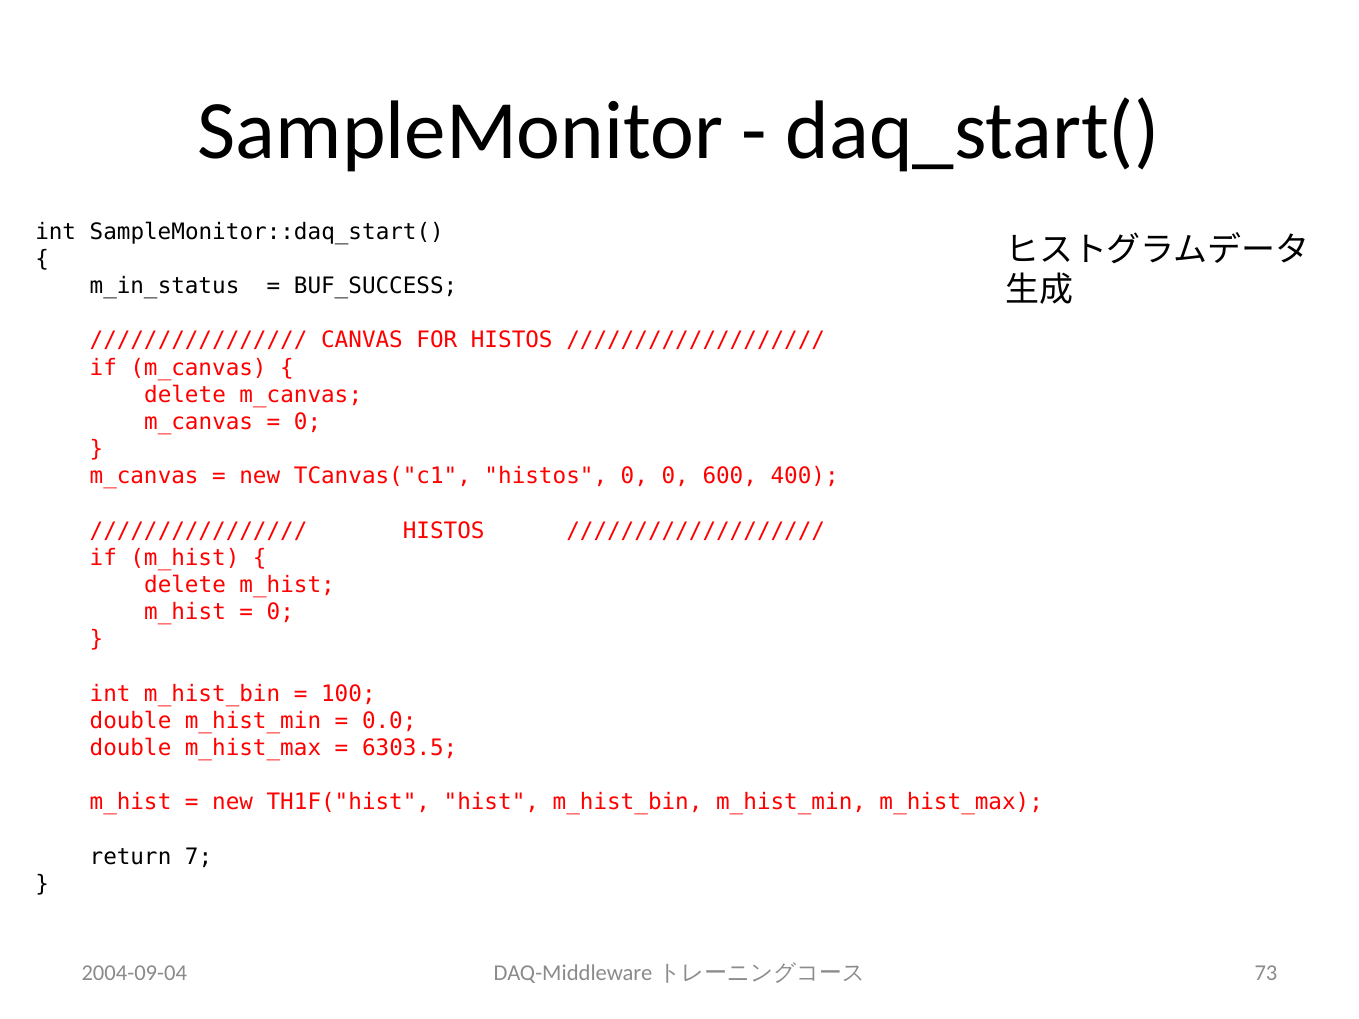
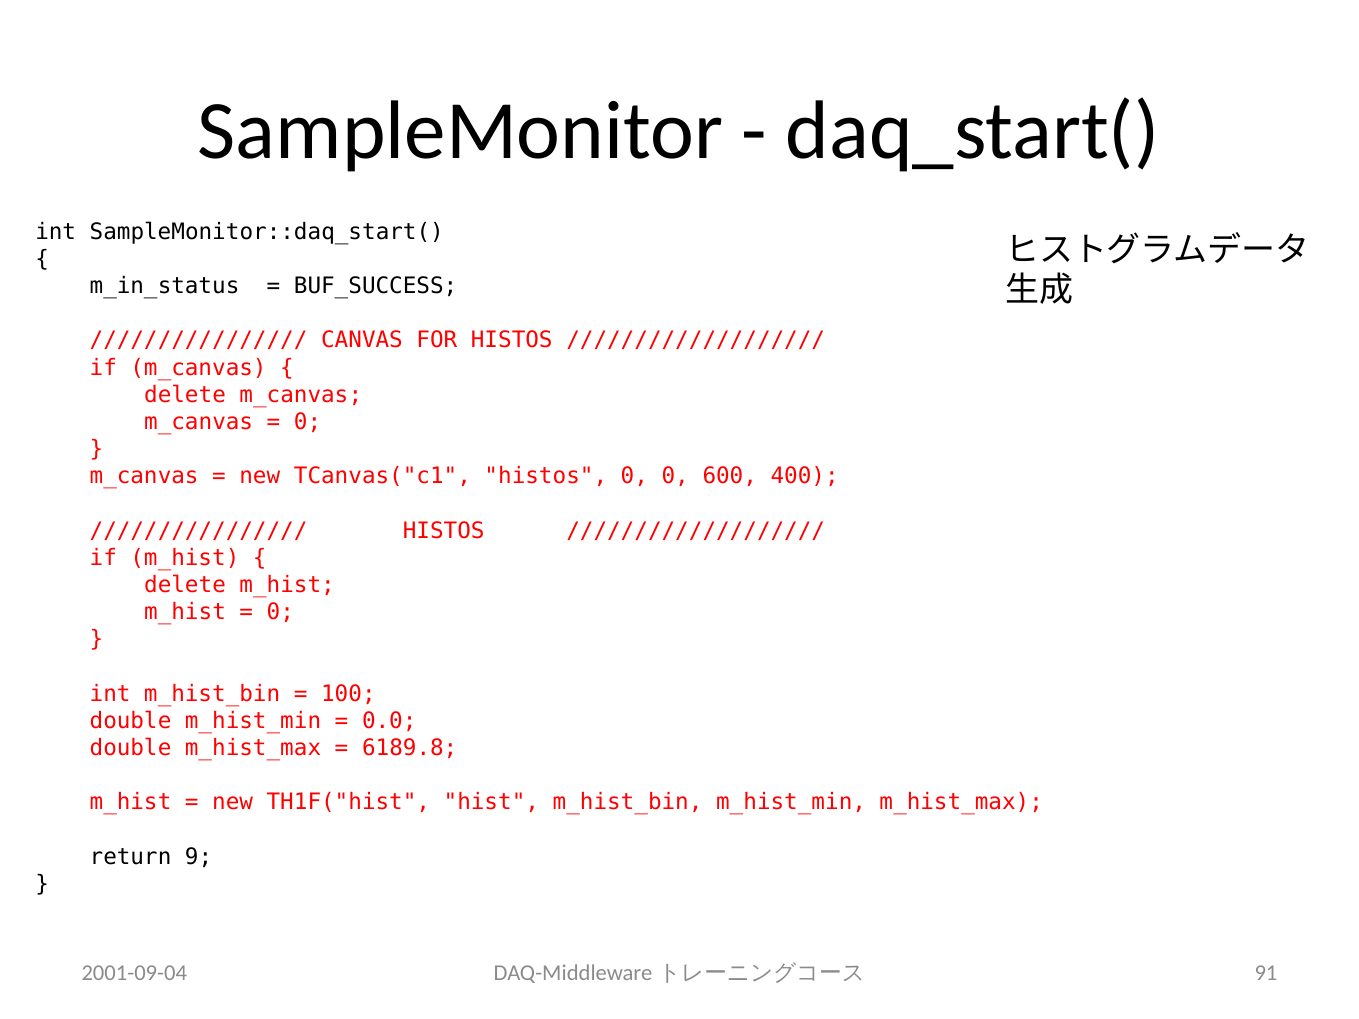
6303.5: 6303.5 -> 6189.8 (410, 748)
7: 7 -> 9 (199, 857)
2004-09-04: 2004-09-04 -> 2001-09-04 (134, 973)
73: 73 -> 91 (1266, 973)
